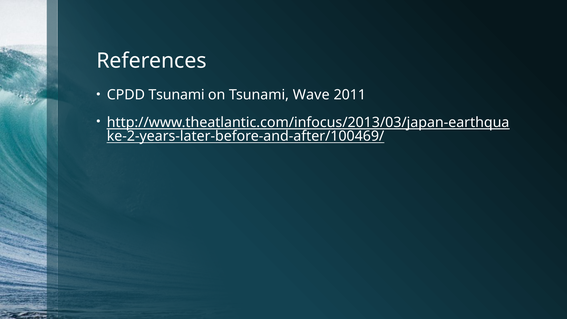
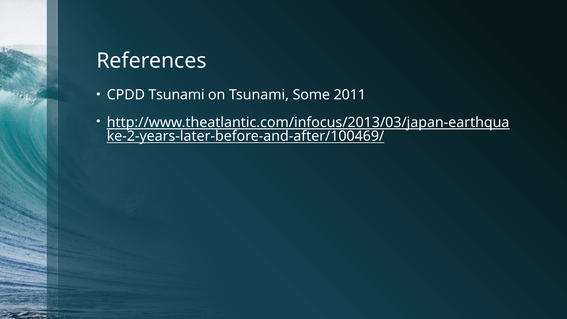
Wave: Wave -> Some (311, 95)
